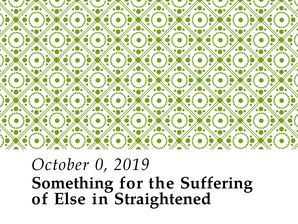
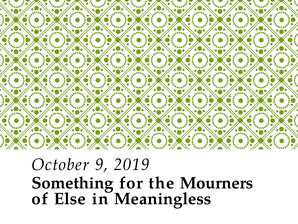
0: 0 -> 9 (101, 164)
Suffering: Suffering -> Mourners (217, 183)
Straightened: Straightened -> Meaningless (163, 198)
